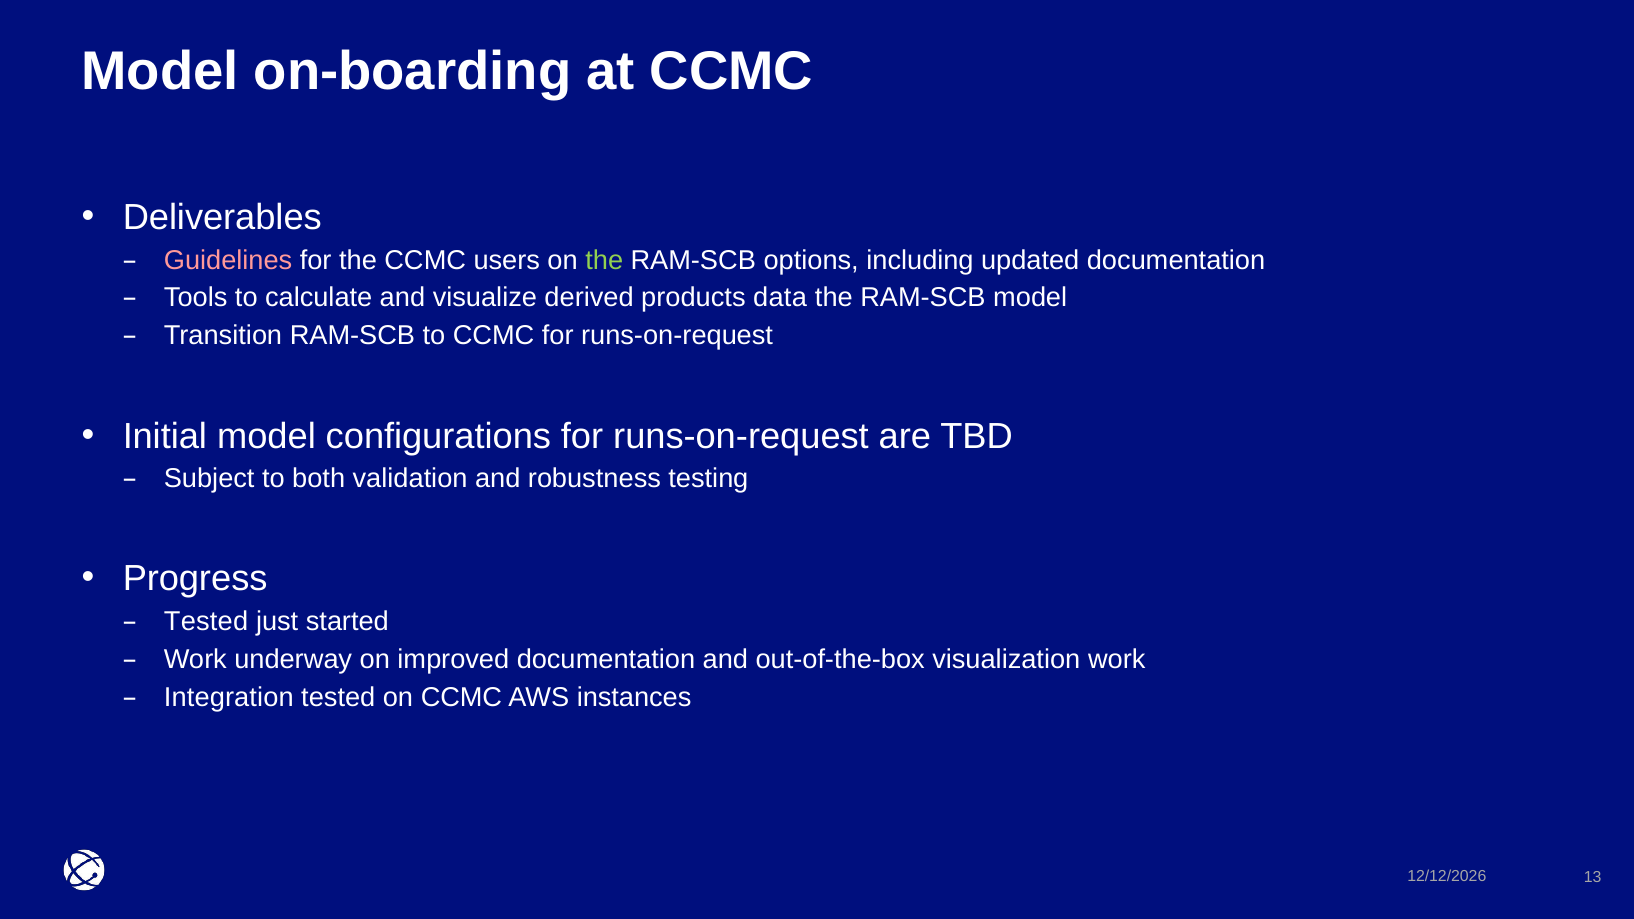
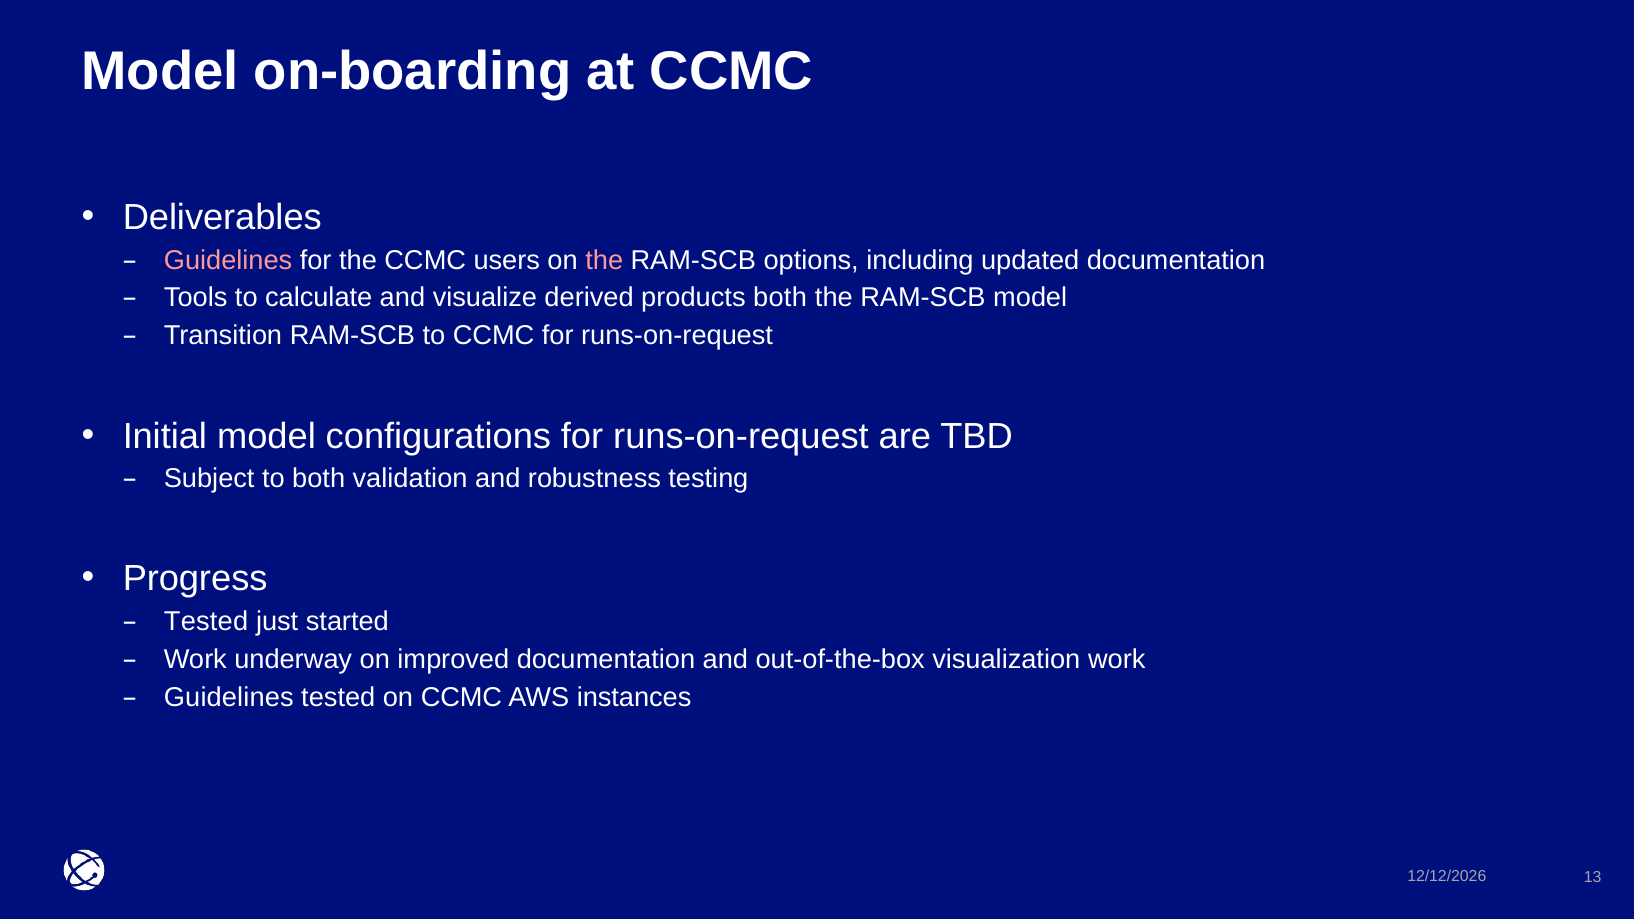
the colour: light green -> pink (604, 260)
products data: data -> both (780, 298)
Integration: Integration -> Guidelines (229, 697)
